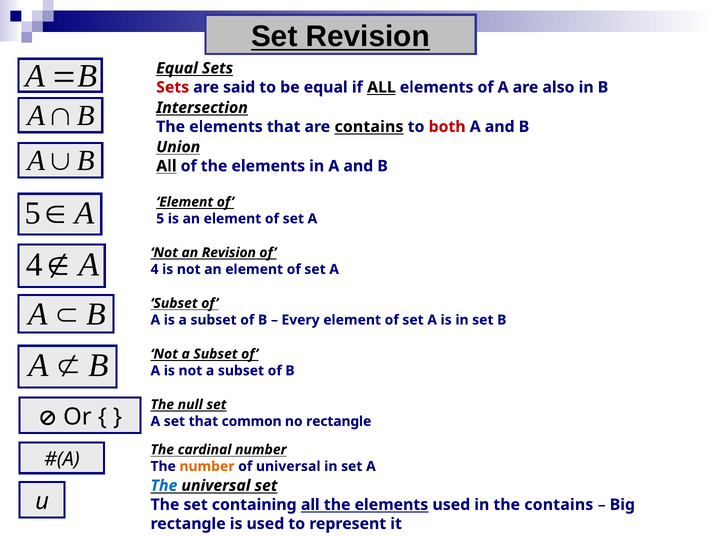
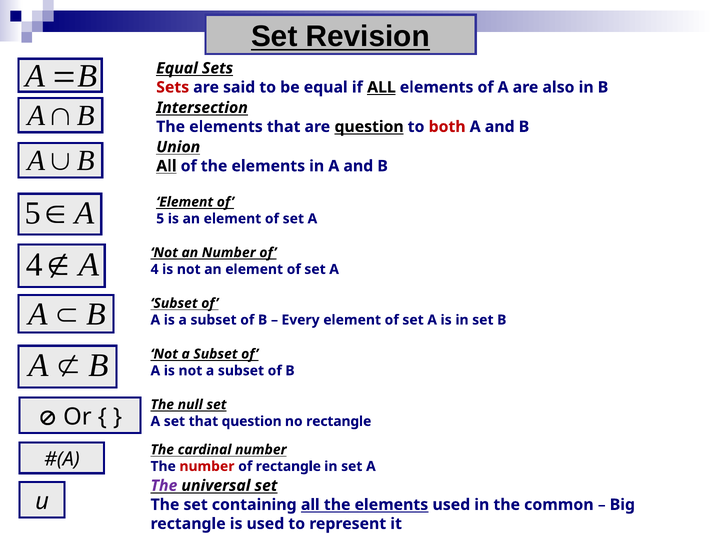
are contains: contains -> question (369, 127)
an Revision: Revision -> Number (229, 253)
that common: common -> question (252, 422)
number colour: orange -> red (207, 467)
of universal: universal -> rectangle (288, 467)
The colour: blue -> purple (164, 486)
the contains: contains -> common (559, 505)
